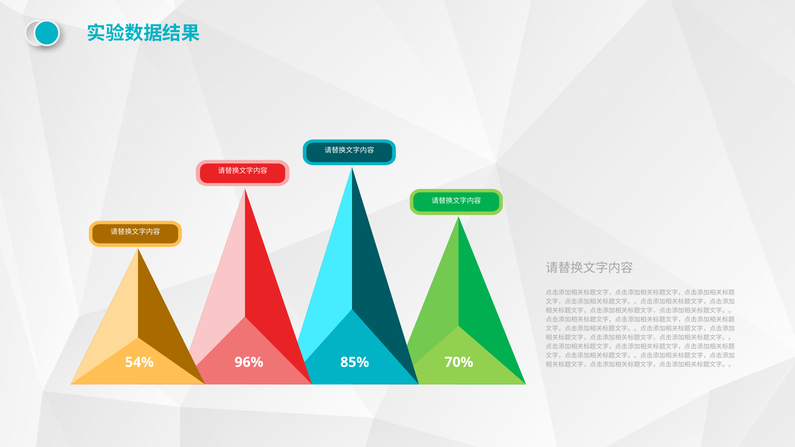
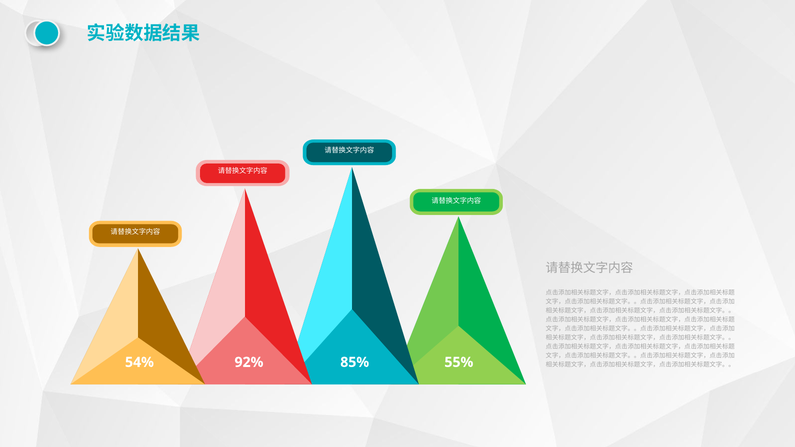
96%: 96% -> 92% (249, 362)
70%: 70% -> 55% (459, 362)
